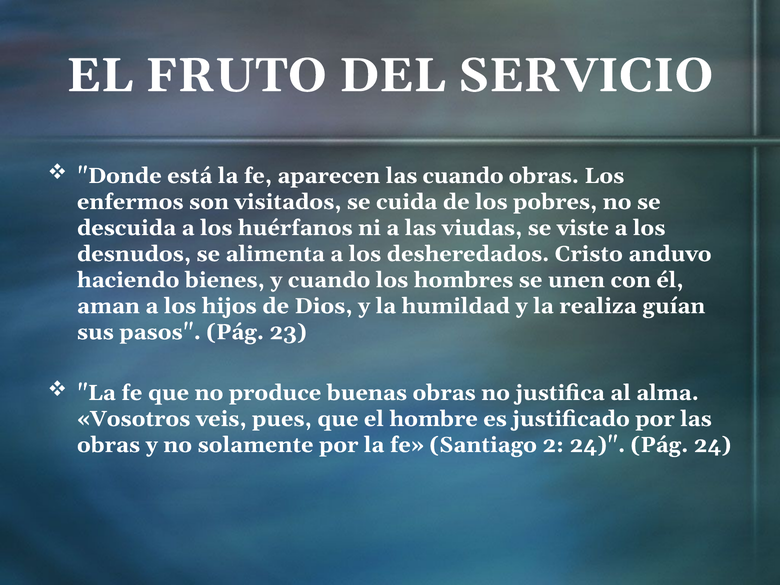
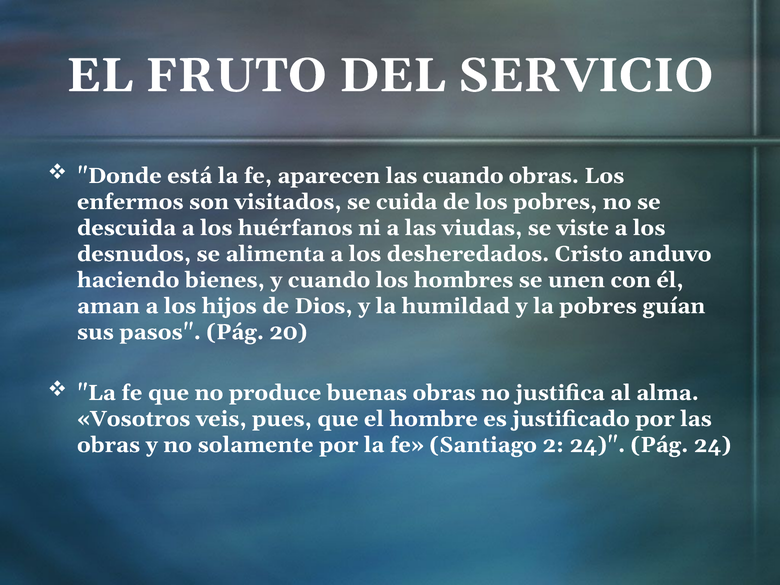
la realiza: realiza -> pobres (598, 306)
23: 23 -> 20 (288, 332)
